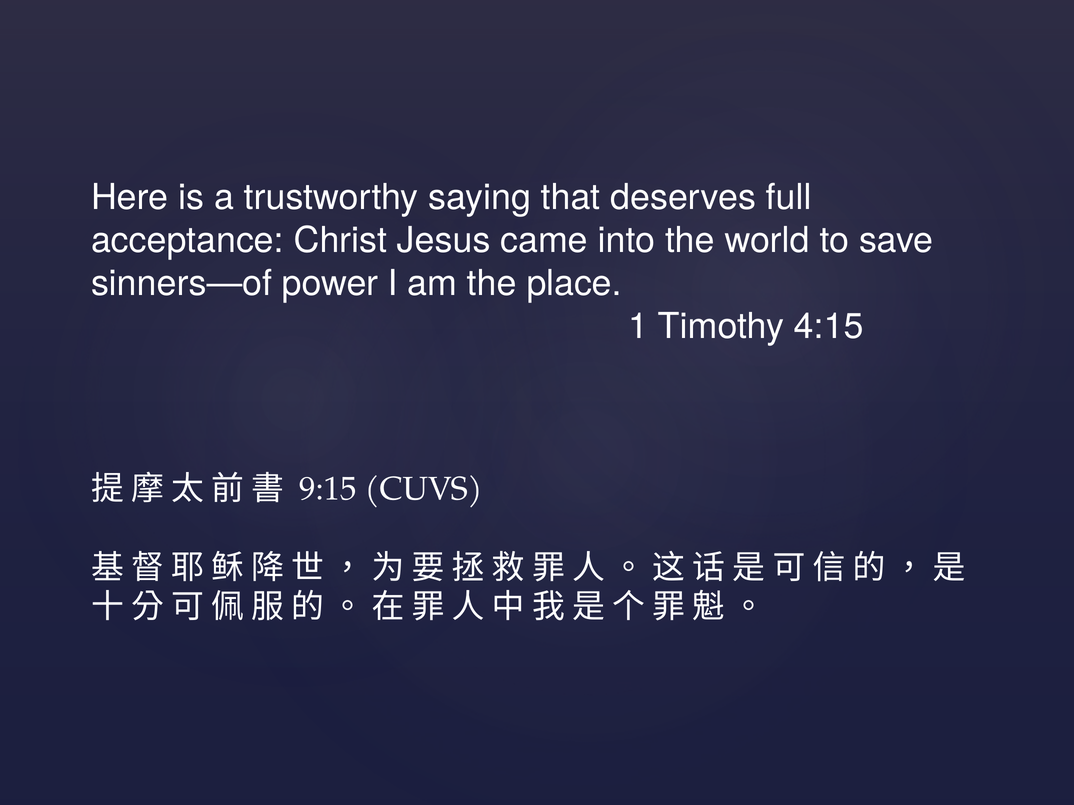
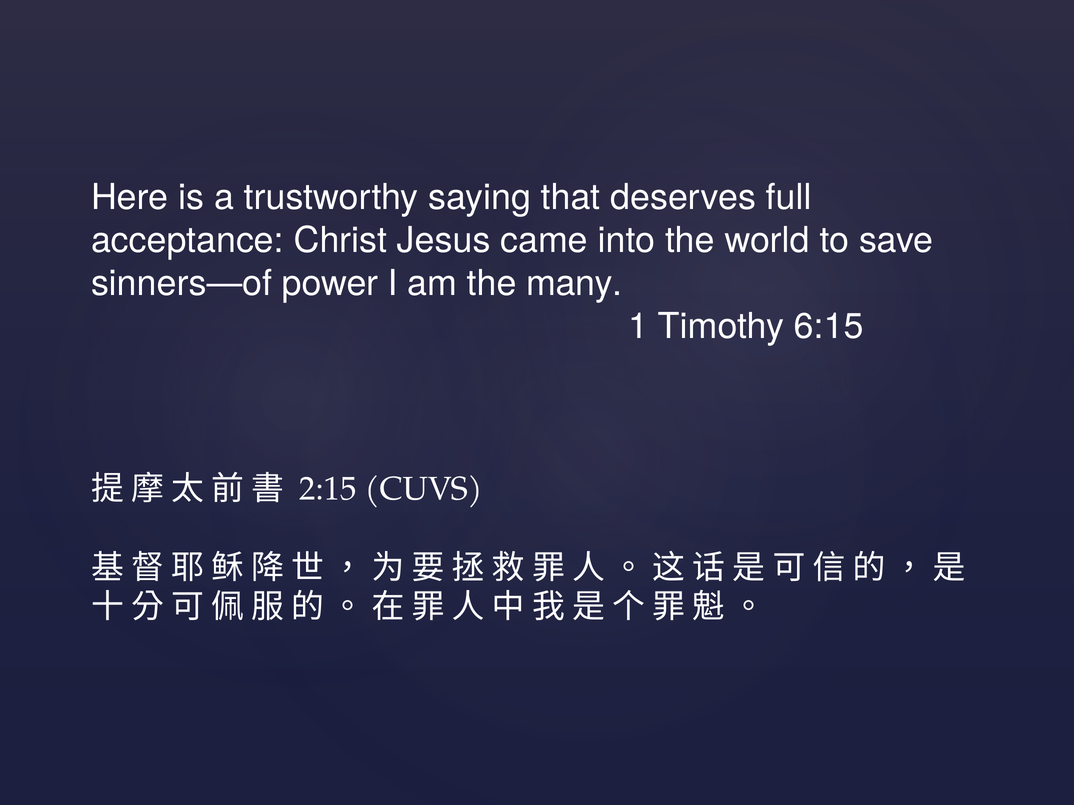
place: place -> many (574, 284)
4:15: 4:15 -> 6:15 (829, 327)
9:15: 9:15 -> 2:15 (328, 489)
